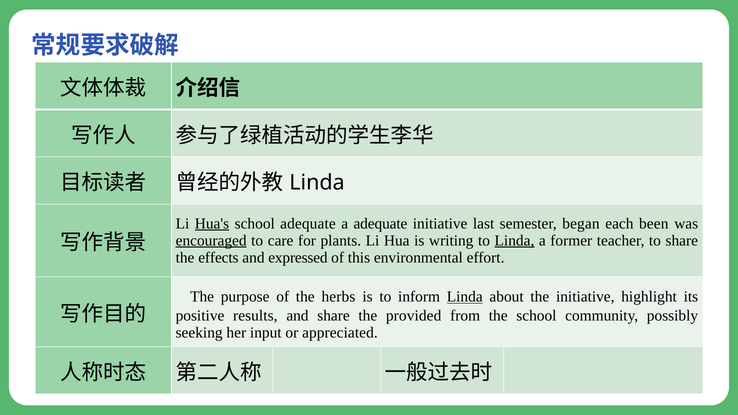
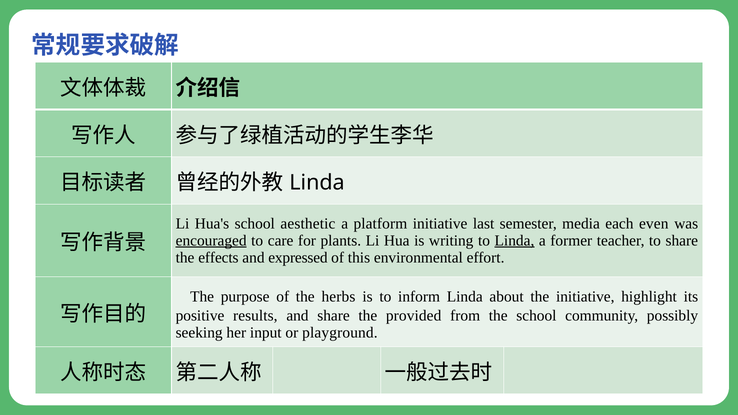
Hua's underline: present -> none (212, 224)
school adequate: adequate -> aesthetic (308, 224)
a adequate: adequate -> platform (380, 224)
began: began -> media (581, 224)
been: been -> even (654, 224)
Linda underline: present -> none (465, 297)
appreciated: appreciated -> playground (340, 333)
